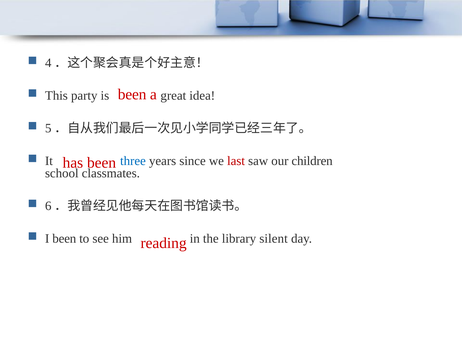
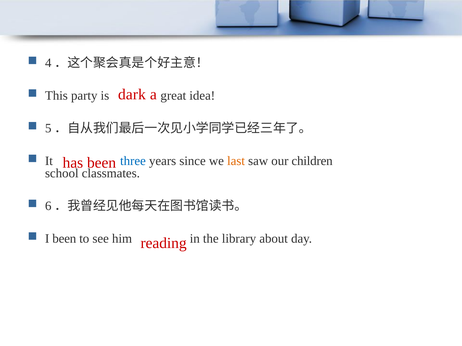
been: been -> dark (132, 95)
last colour: red -> orange (236, 161)
silent: silent -> about (274, 239)
